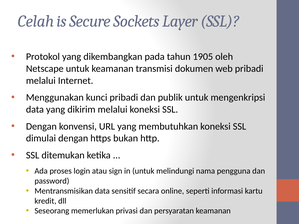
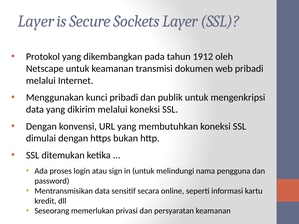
Celah: Celah -> Layer (36, 21)
1905: 1905 -> 1912 (203, 57)
